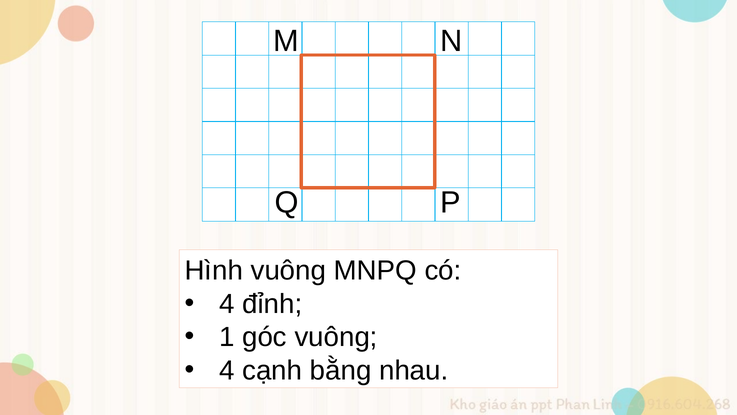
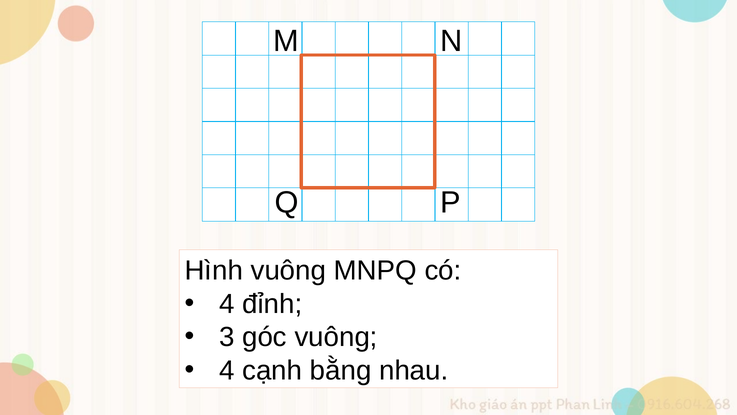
1: 1 -> 3 (227, 338)
